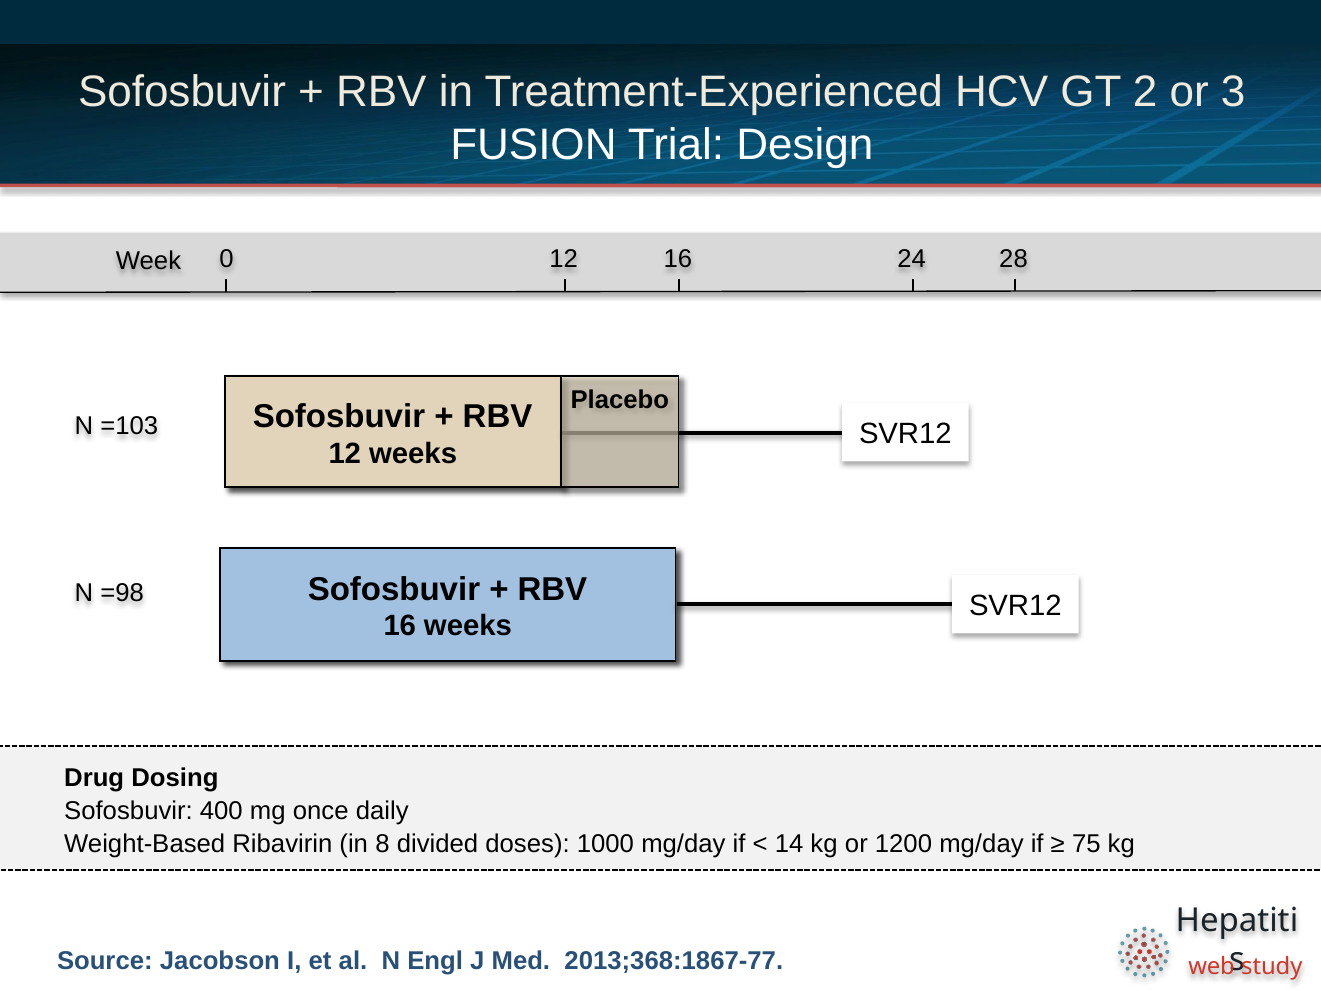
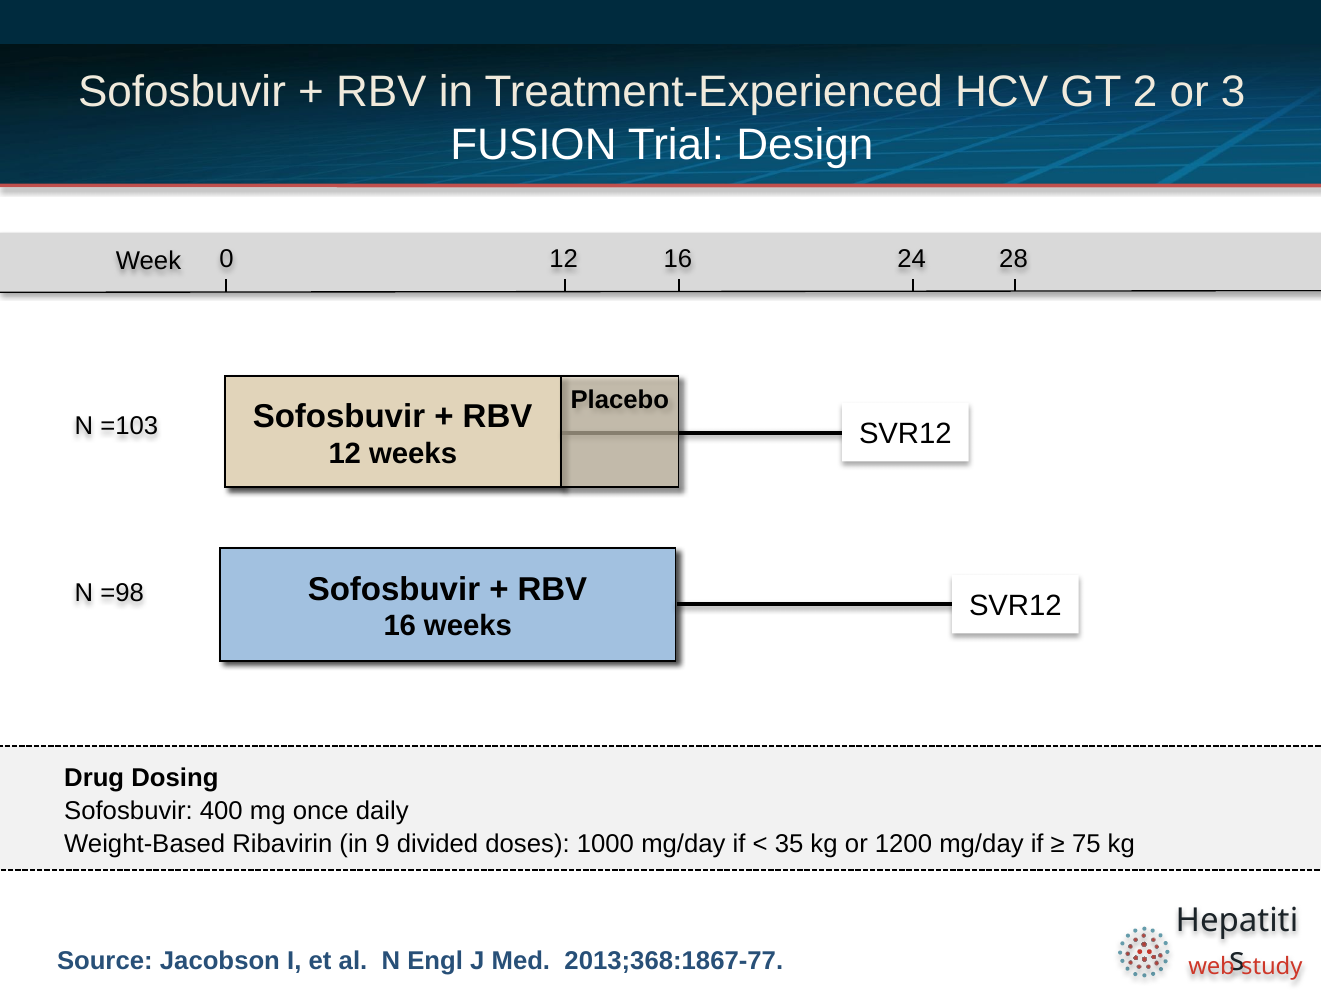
8: 8 -> 9 (382, 843)
14: 14 -> 35 (789, 843)
